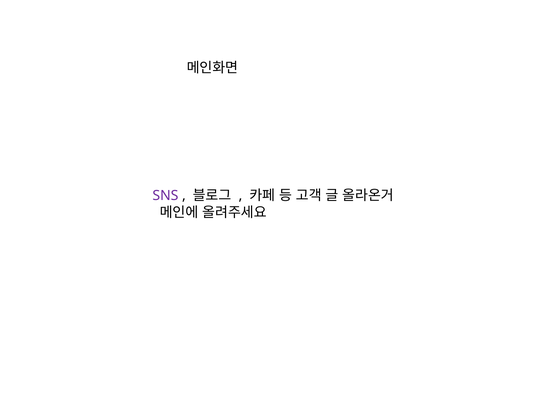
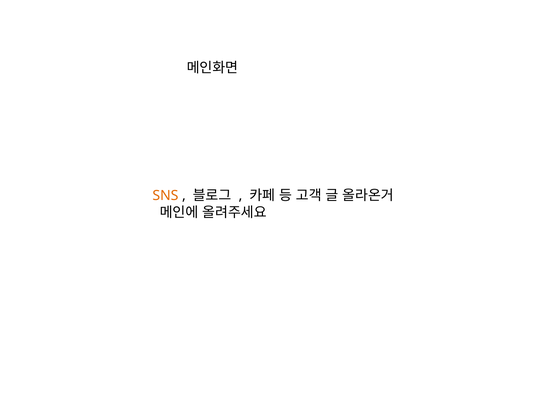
SNS colour: purple -> orange (165, 196)
